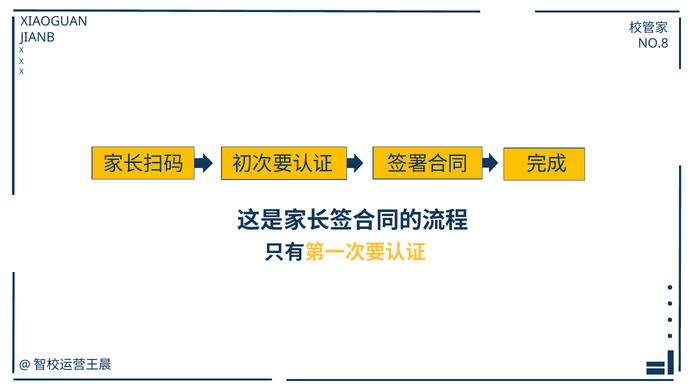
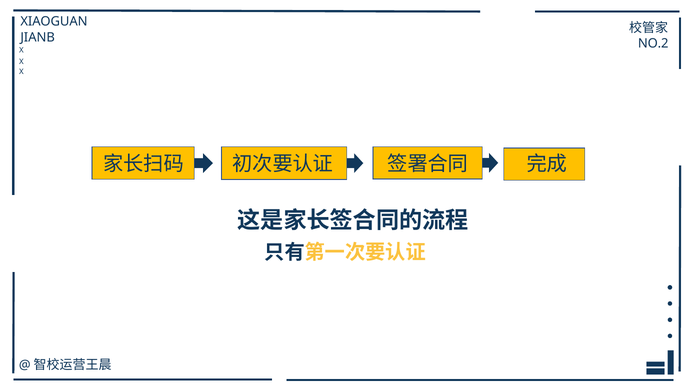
NO.8: NO.8 -> NO.2 (653, 43)
